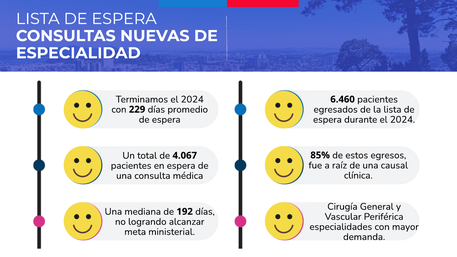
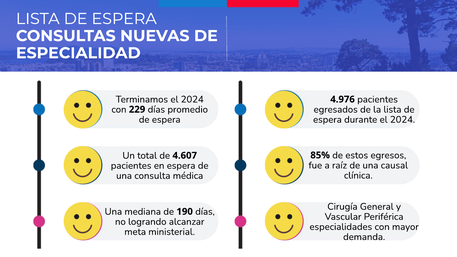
6.460: 6.460 -> 4.976 (343, 99)
4.067: 4.067 -> 4.607 (185, 156)
192: 192 -> 190 (185, 212)
